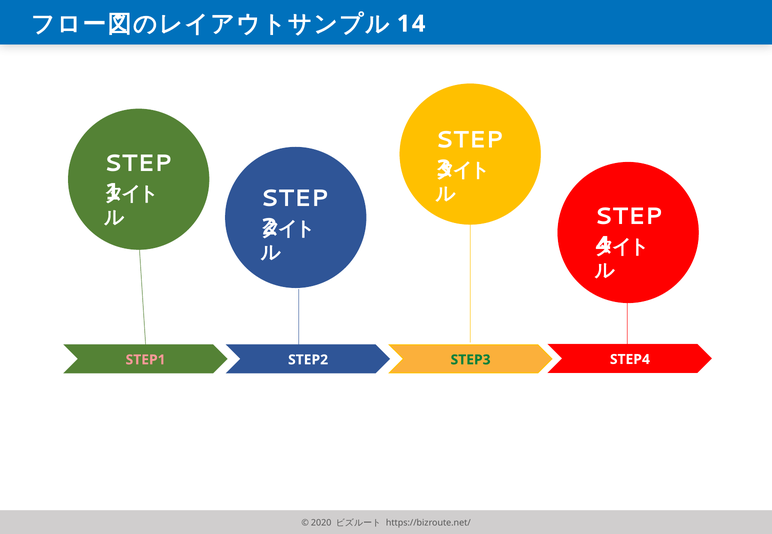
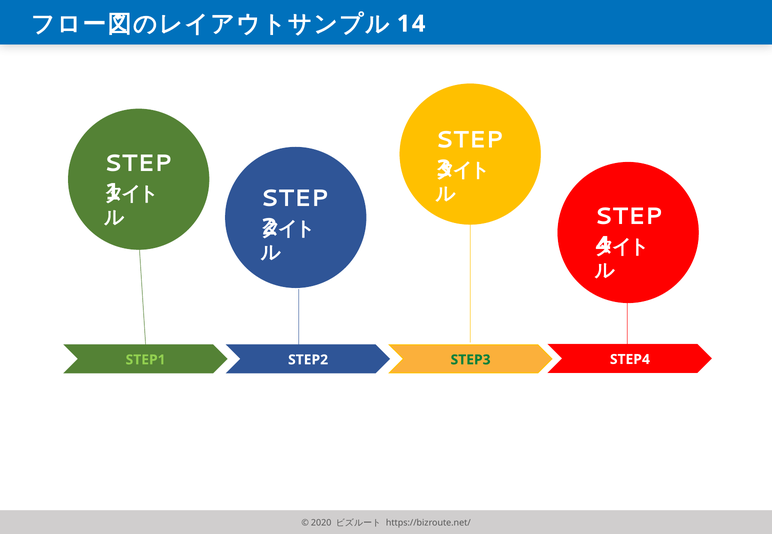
STEP1 colour: pink -> light green (146, 360)
